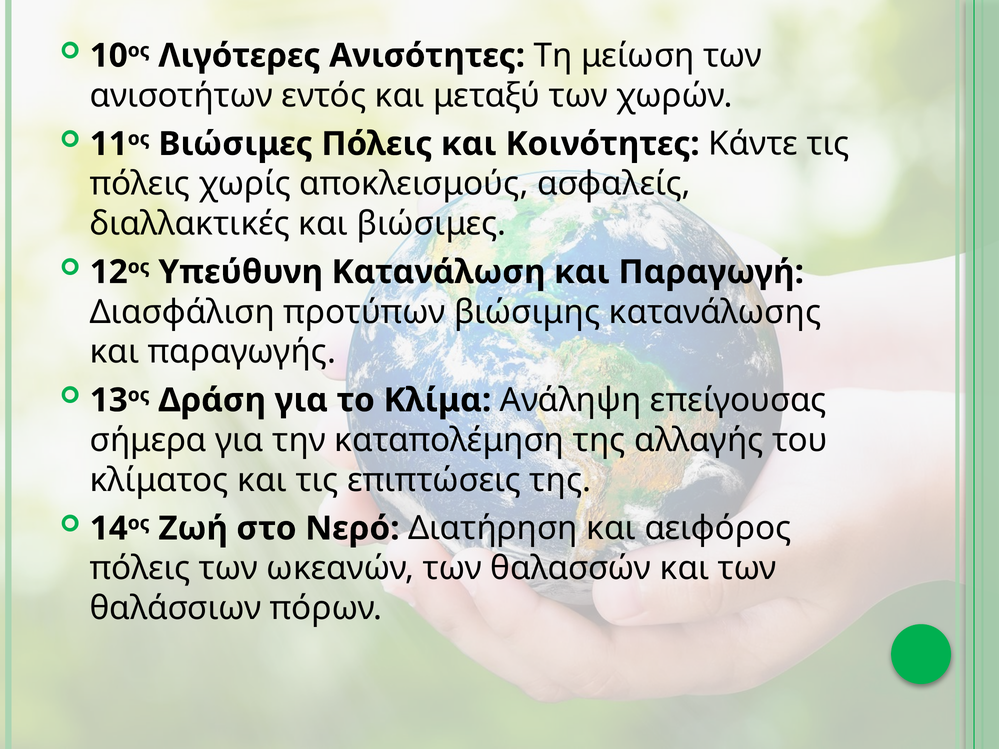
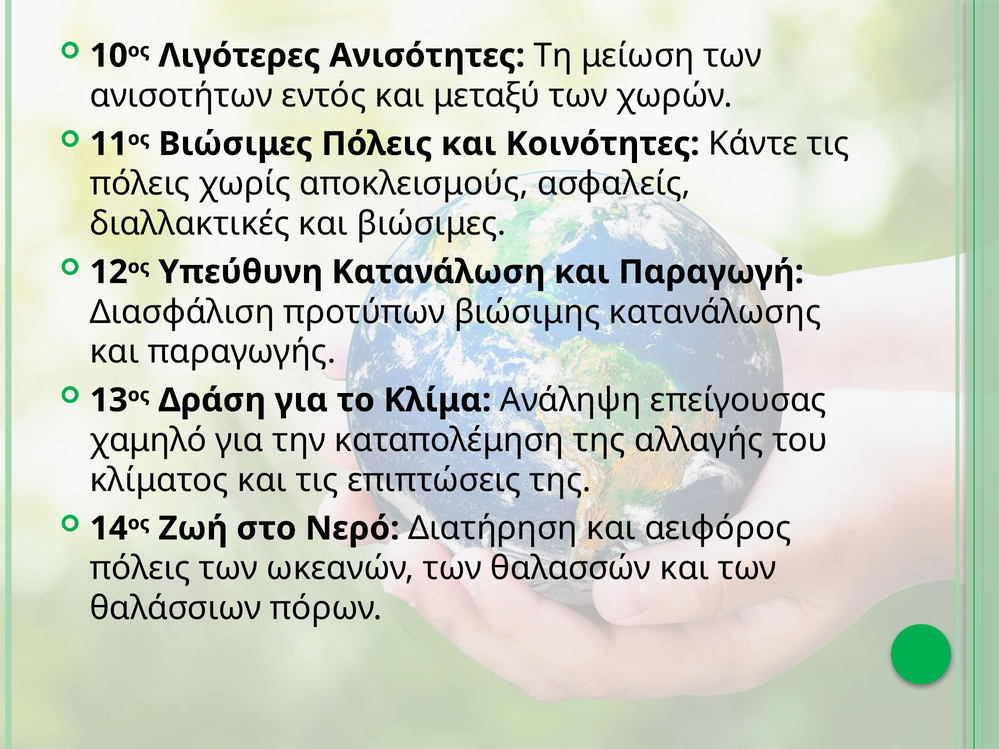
σήμερα: σήμερα -> χαμηλό (148, 440)
